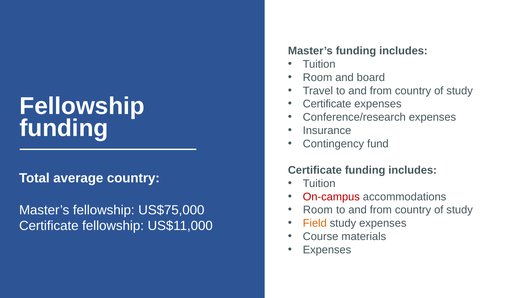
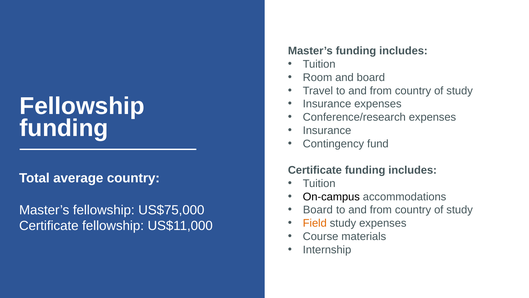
Certificate: Certificate -> Insurance (327, 104)
On-campus colour: red -> black (331, 196)
Room: Room -> Board (318, 210)
Expenses: Expenses -> Internship (327, 249)
